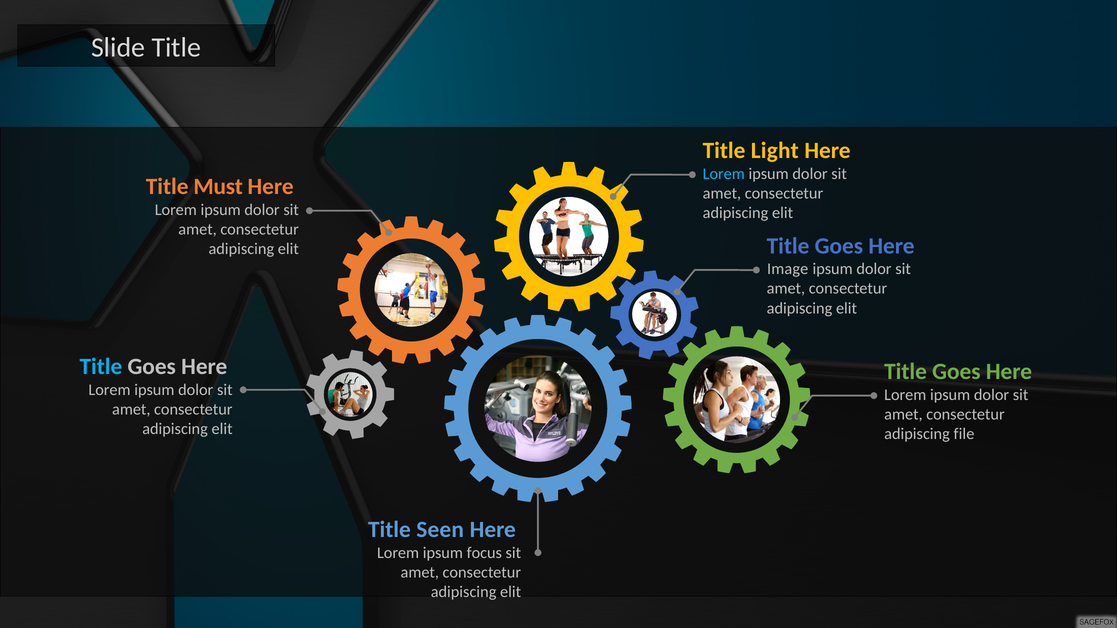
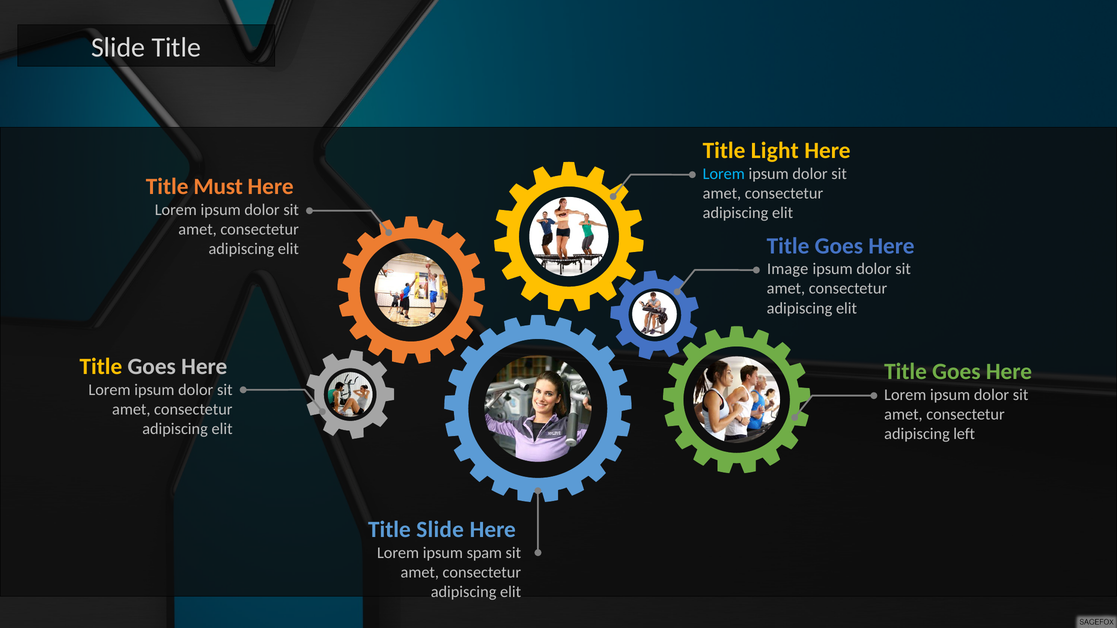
Title colour: light blue -> yellow (101, 367)
file: file -> left (964, 434)
Title Seen: Seen -> Slide (440, 530)
focus: focus -> spam (484, 553)
